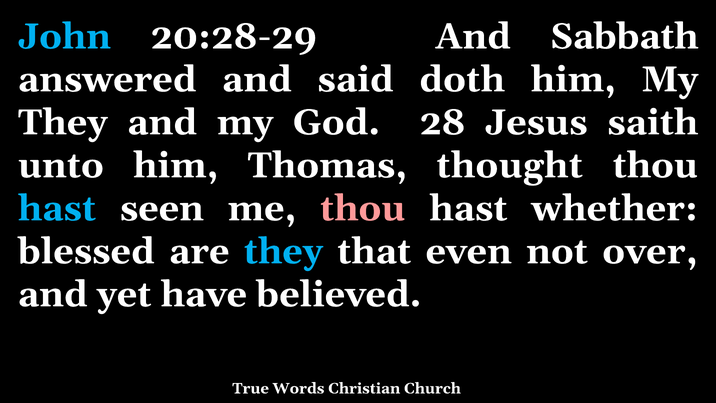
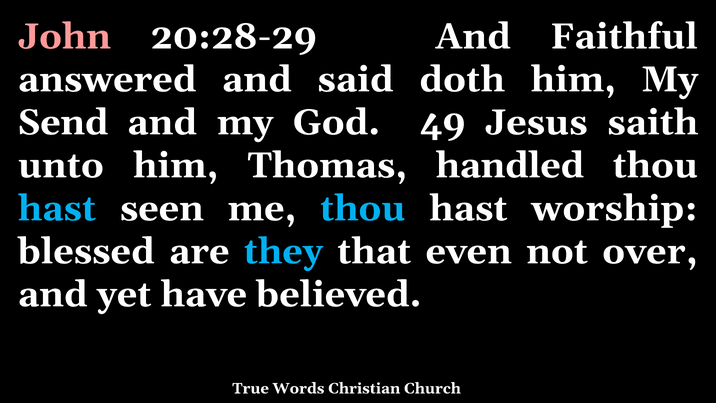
John colour: light blue -> pink (64, 37)
Sabbath: Sabbath -> Faithful (624, 37)
They: They -> Send (63, 122)
28: 28 -> 49 (443, 122)
thought: thought -> handled (510, 165)
thou colour: pink -> light blue (363, 208)
whether: whether -> worship (615, 208)
